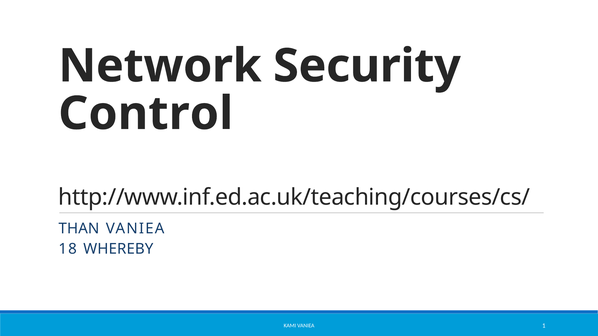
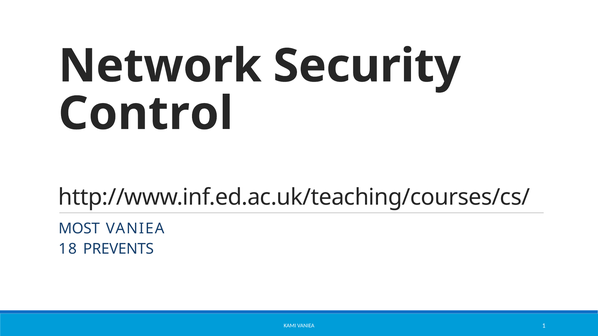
THAN: THAN -> MOST (79, 229)
WHEREBY: WHEREBY -> PREVENTS (118, 249)
